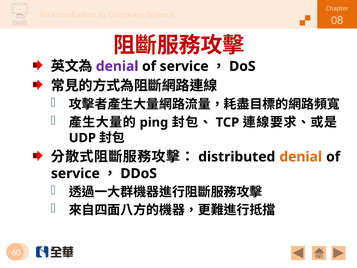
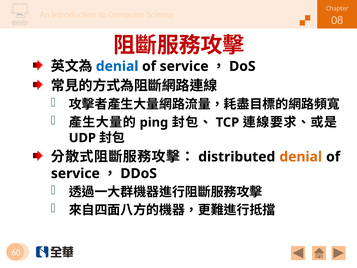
denial colour: purple -> blue (117, 66)
